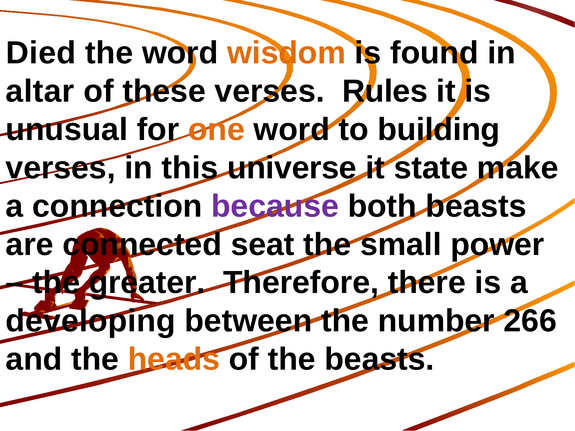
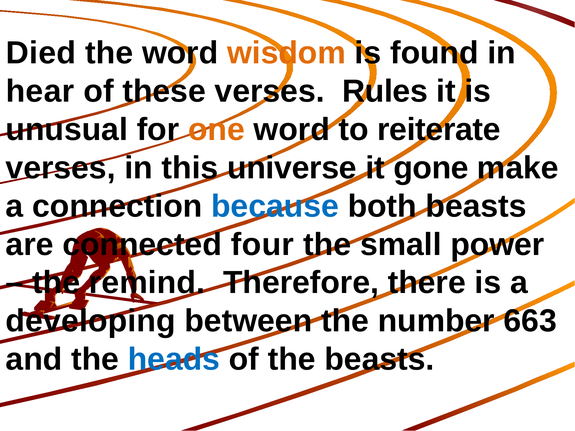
altar: altar -> hear (40, 91)
building: building -> reiterate (439, 130)
state: state -> gone (431, 168)
because colour: purple -> blue (275, 206)
seat: seat -> four (262, 245)
greater: greater -> remind (147, 283)
266: 266 -> 663 (530, 321)
heads colour: orange -> blue (174, 360)
